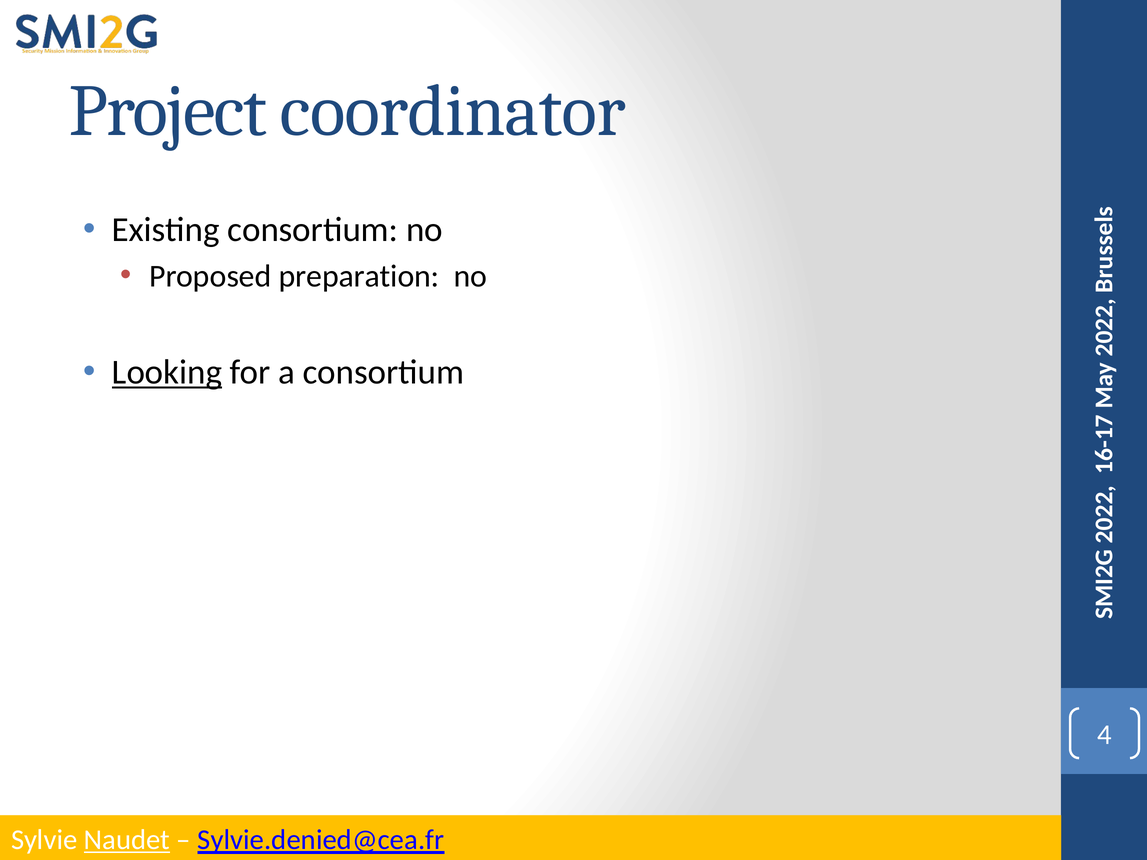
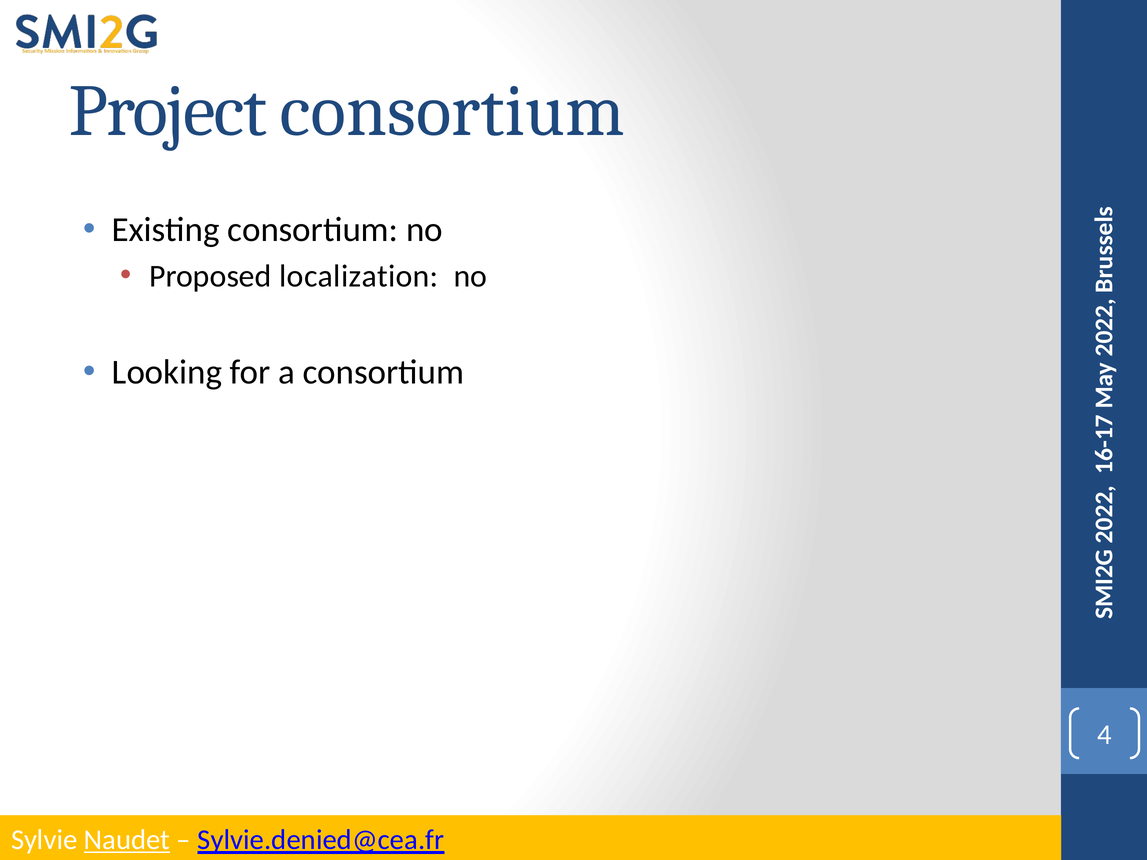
Project coordinator: coordinator -> consortium (452, 111)
preparation: preparation -> localization (359, 276)
Looking underline: present -> none (167, 373)
